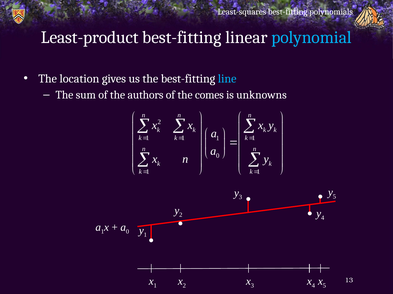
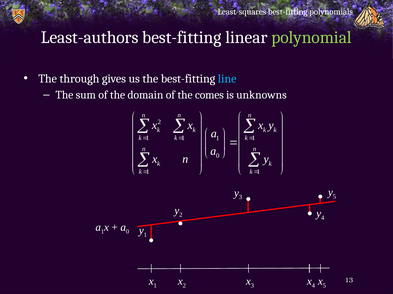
Least-product: Least-product -> Least-authors (90, 38)
polynomial colour: light blue -> light green (311, 38)
location: location -> through (79, 79)
authors: authors -> domain (145, 95)
